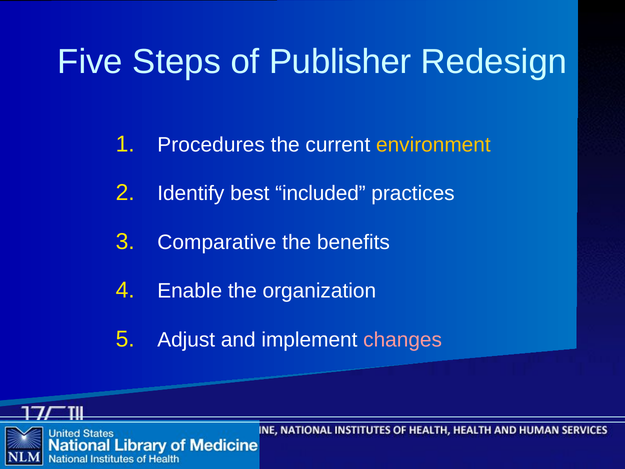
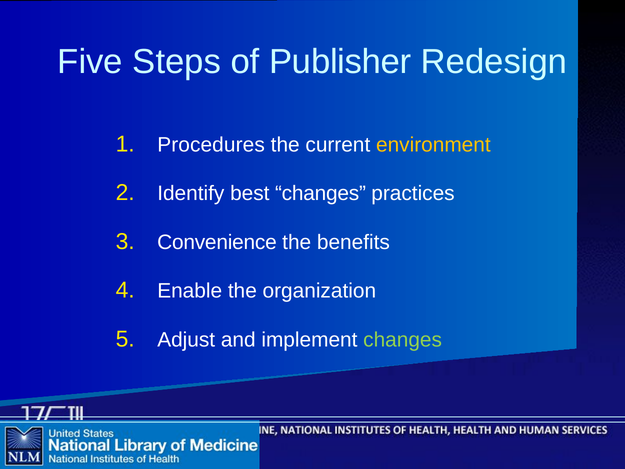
best included: included -> changes (321, 193)
Comparative: Comparative -> Convenience (217, 242)
changes colour: pink -> light green (403, 340)
